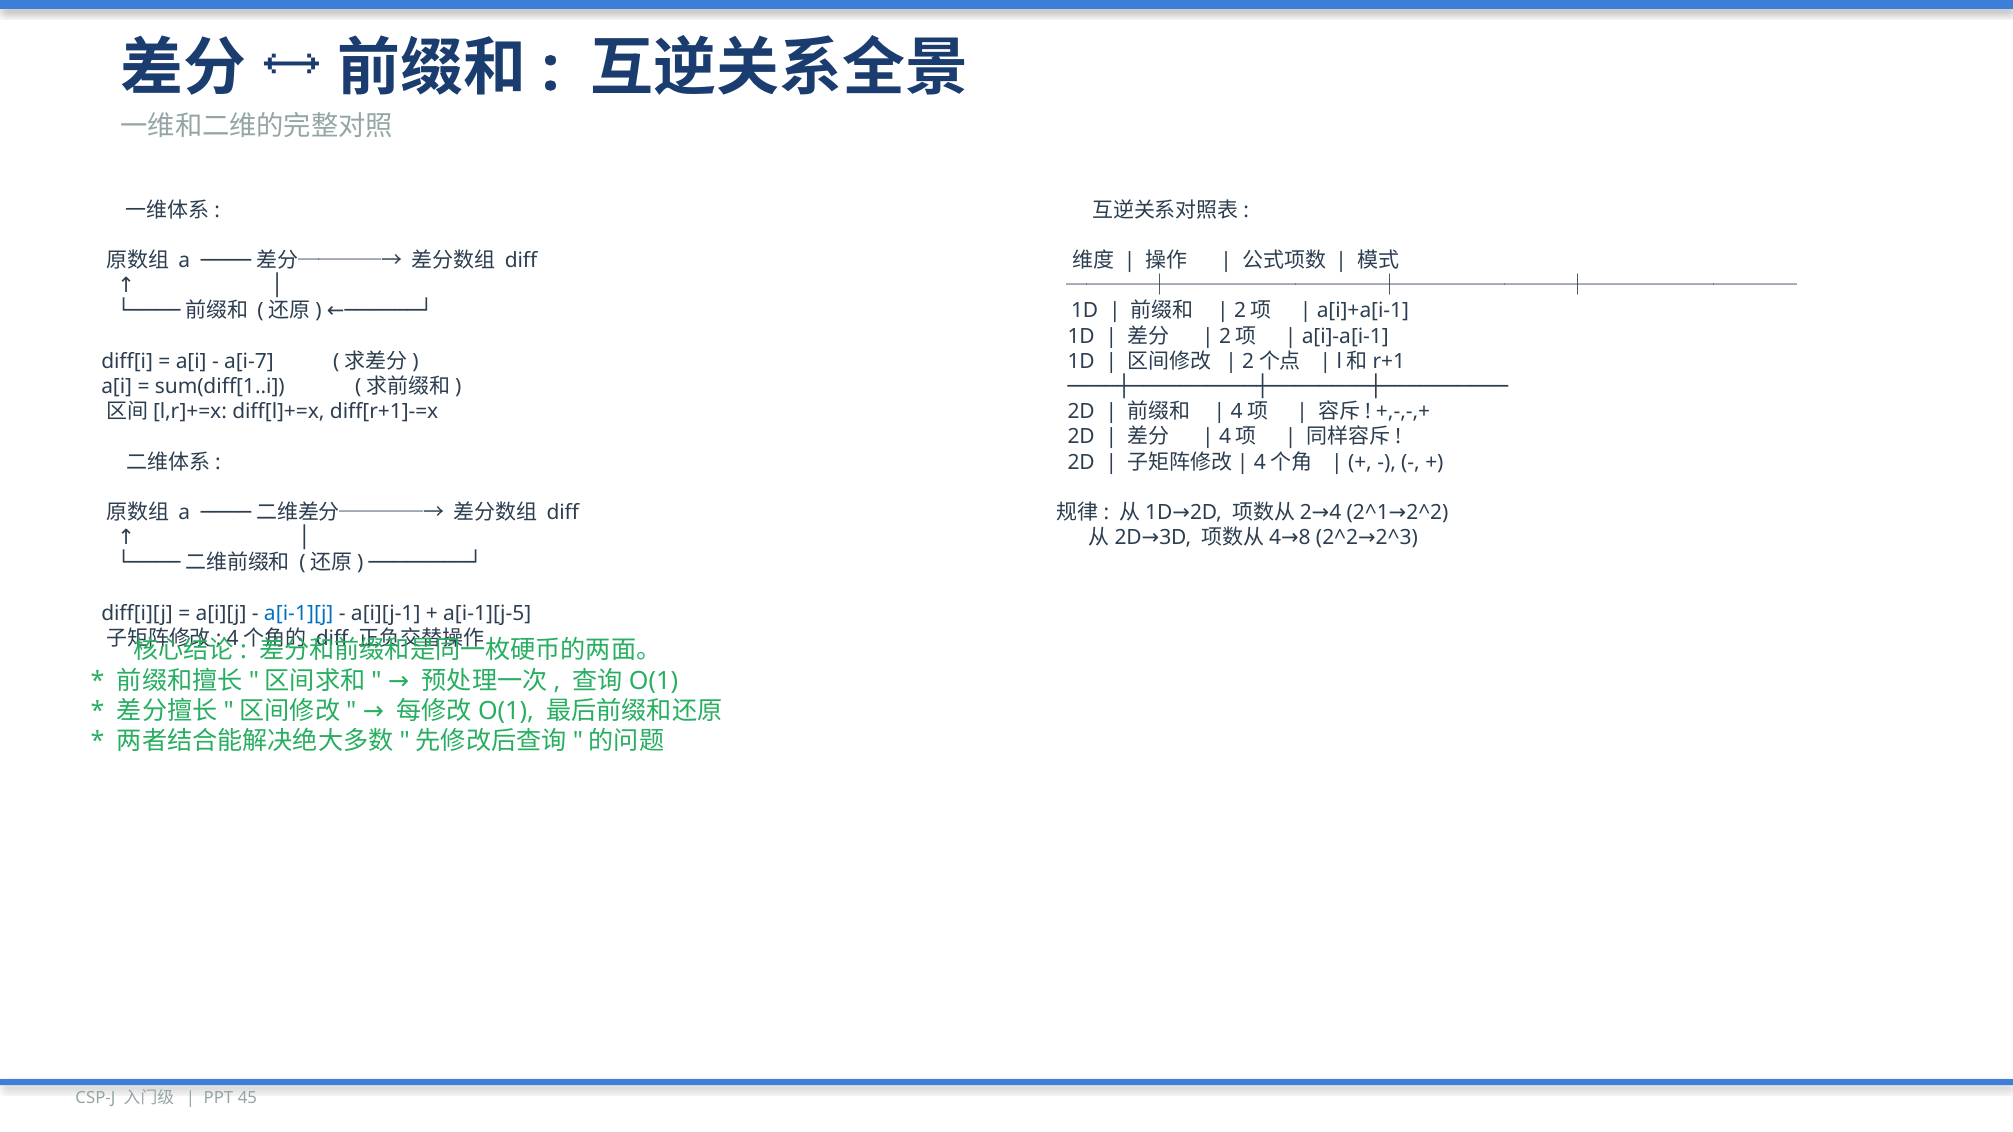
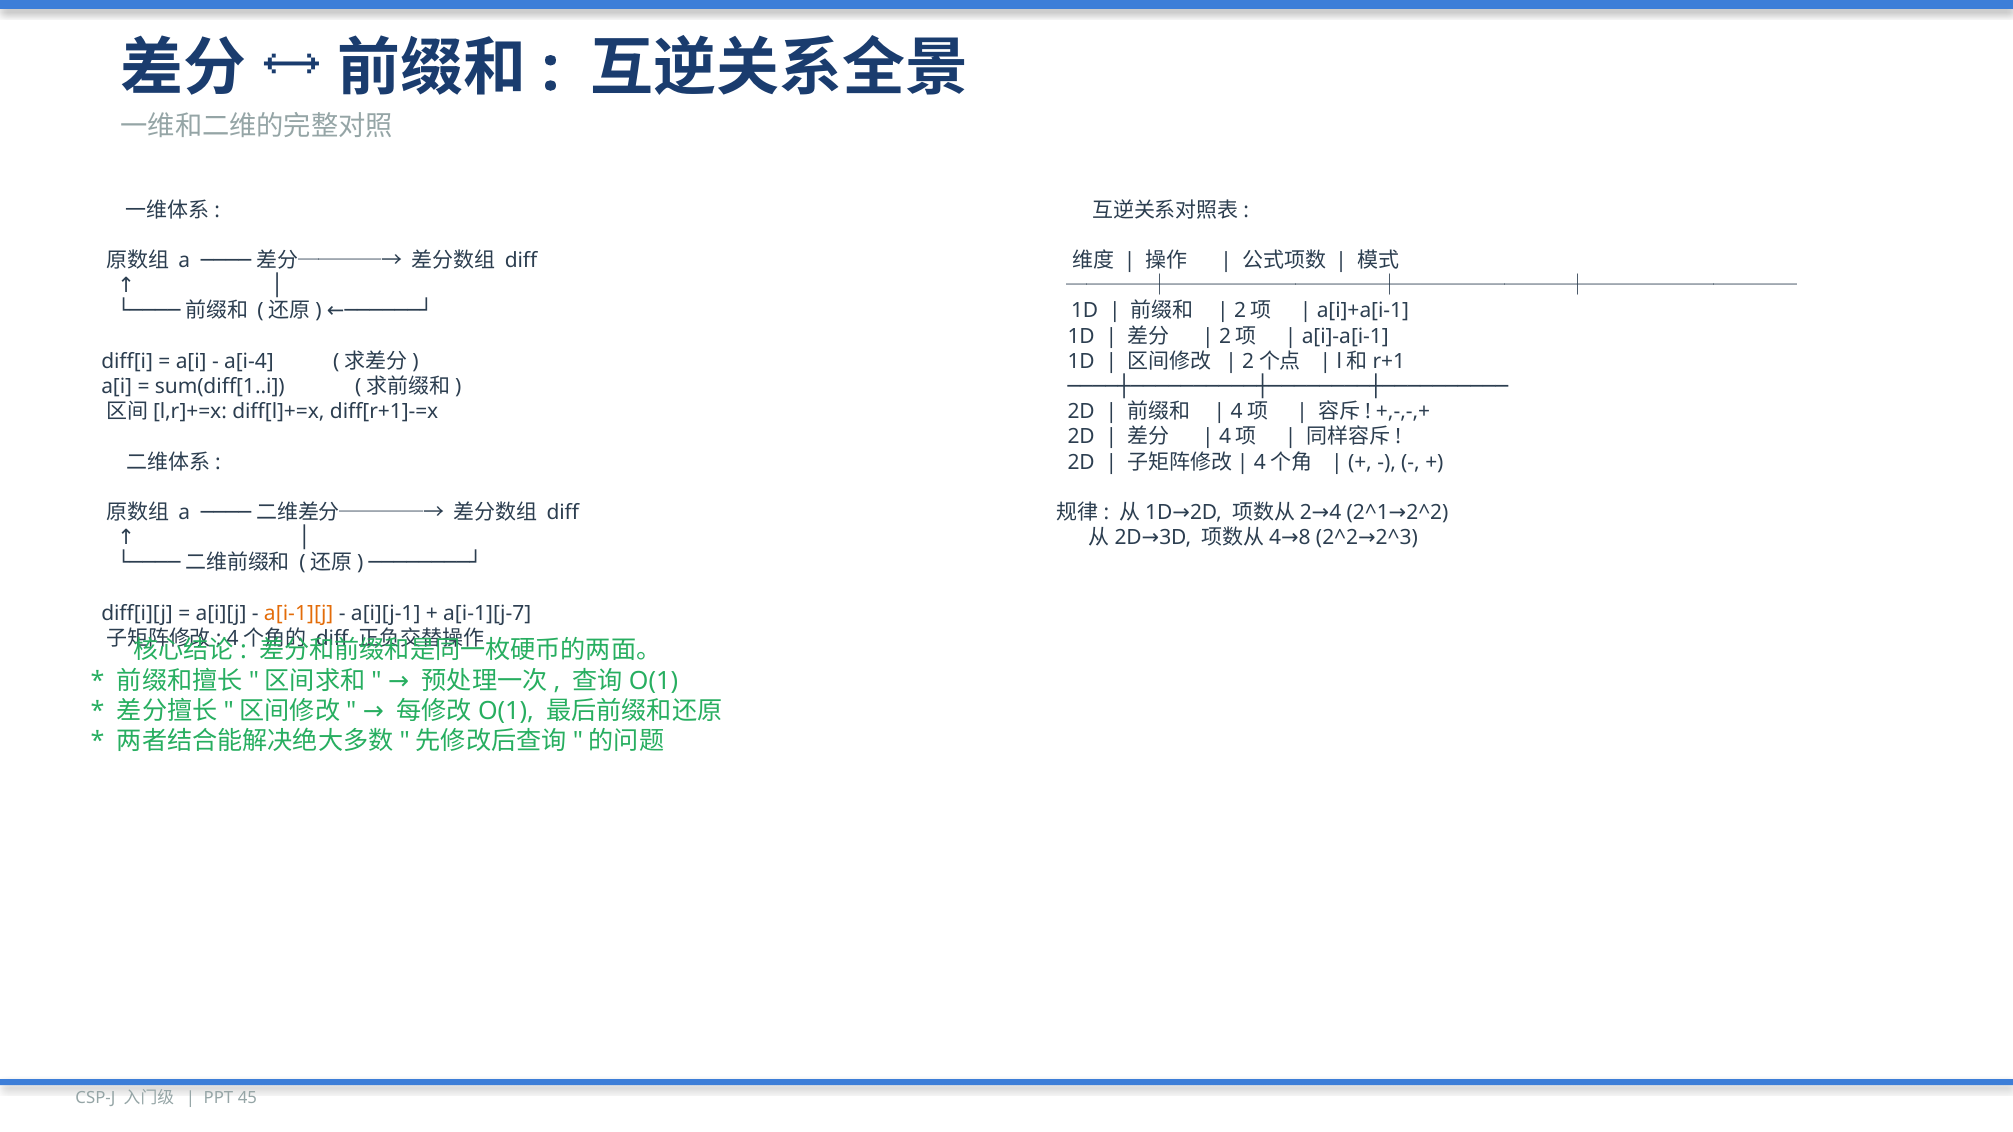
a[i-7: a[i-7 -> a[i-4 (249, 361)
a[i-1][j colour: blue -> orange (299, 614)
a[i-1][j-5: a[i-1][j-5 -> a[i-1][j-7 (487, 614)
